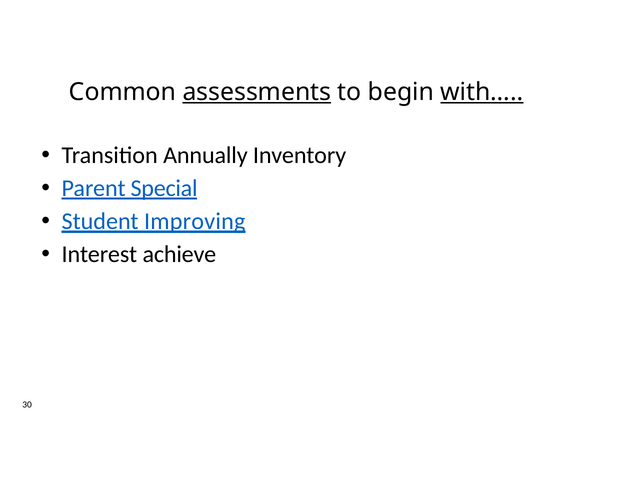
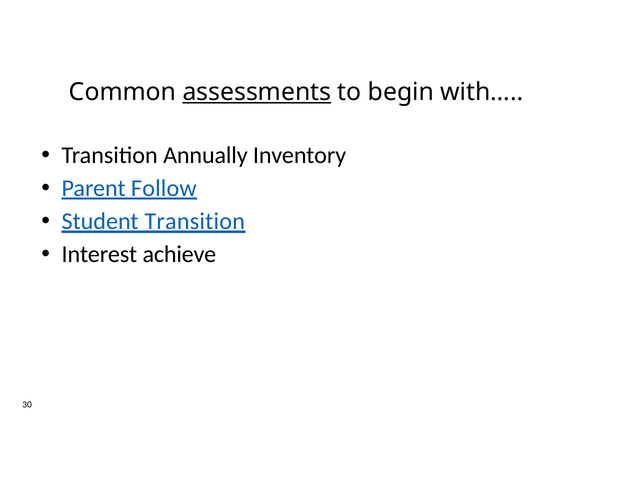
with… underline: present -> none (482, 92)
Special: Special -> Follow (164, 188)
Student Improving: Improving -> Transition (195, 221)
